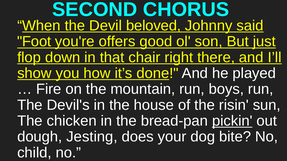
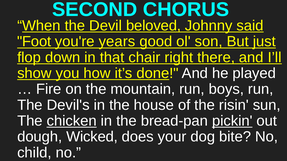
offers: offers -> years (117, 42)
chicken underline: none -> present (72, 121)
Jesting: Jesting -> Wicked (92, 137)
